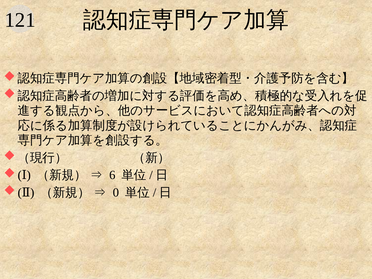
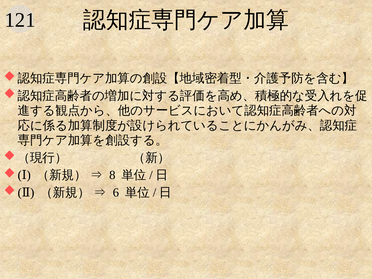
6: 6 -> 8 (112, 175)
0: 0 -> 6 (116, 192)
